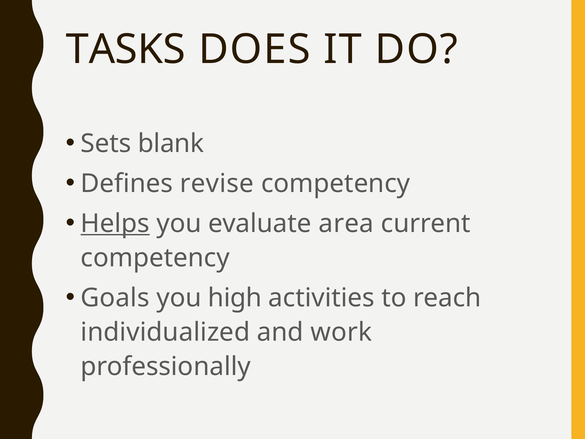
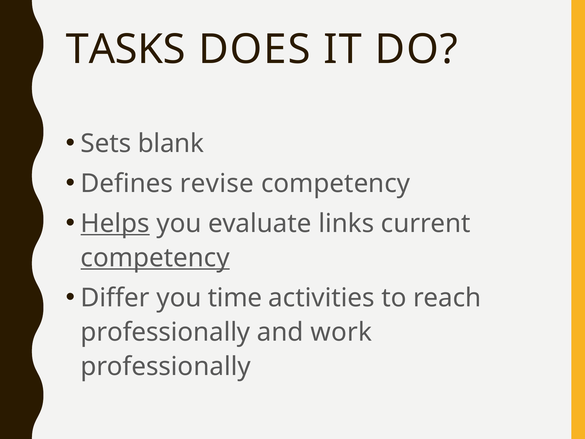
area: area -> links (346, 223)
competency underline: none -> present (155, 258)
Goals: Goals -> Differ (115, 298)
high: high -> time (235, 298)
individualized: individualized -> professionally (165, 332)
